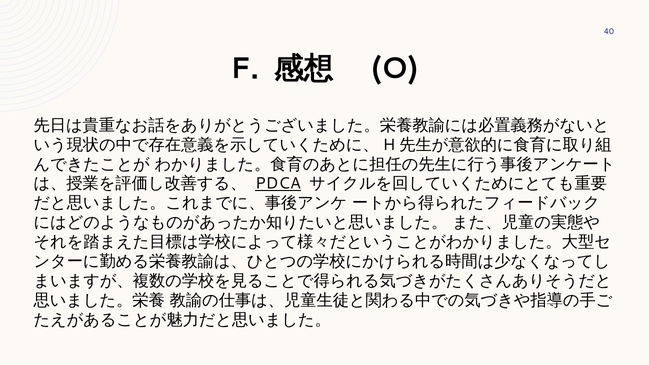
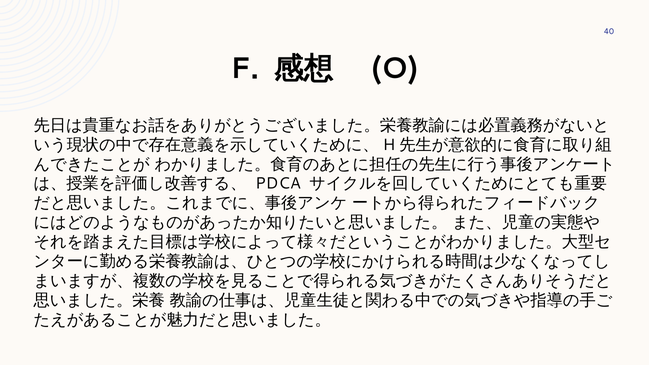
PDCA underline: present -> none (278, 184)
